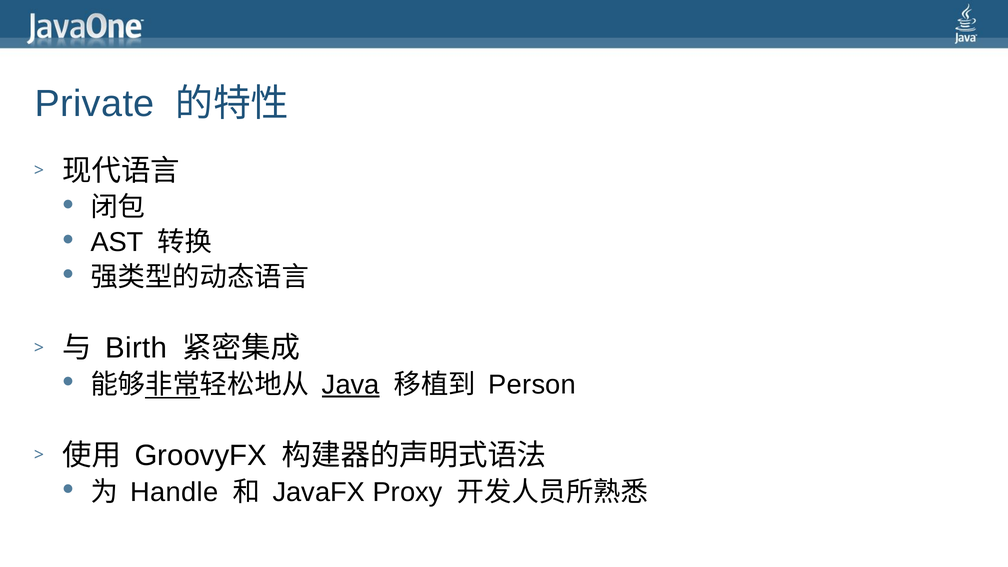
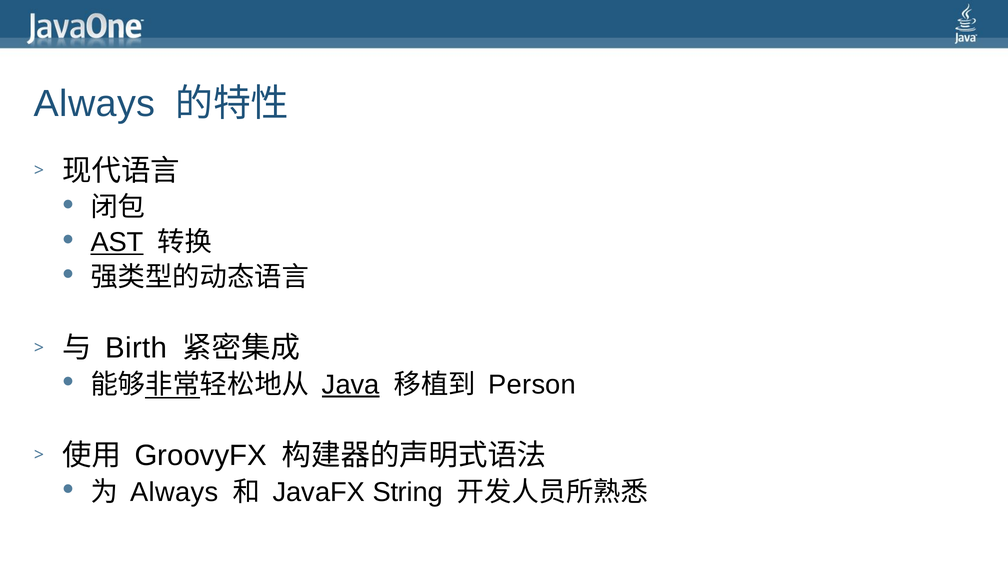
Private: Private -> Always (95, 104)
AST underline: none -> present (117, 242)
Handle: Handle -> Always (174, 492)
Proxy: Proxy -> String (408, 492)
